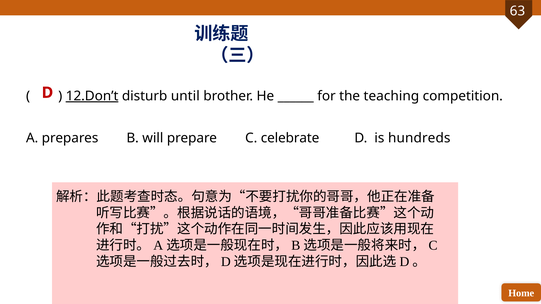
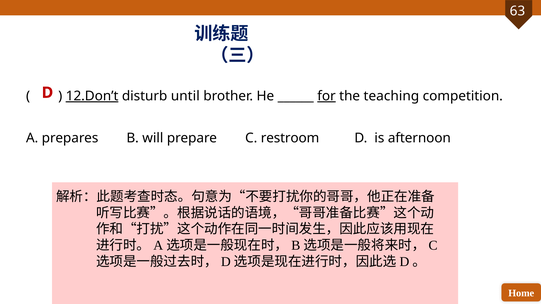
for underline: none -> present (326, 96)
celebrate: celebrate -> restroom (290, 138)
hundreds: hundreds -> afternoon (419, 138)
